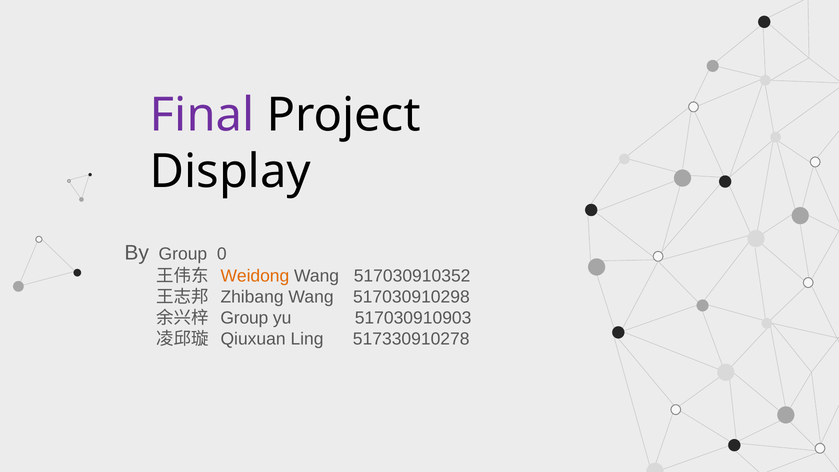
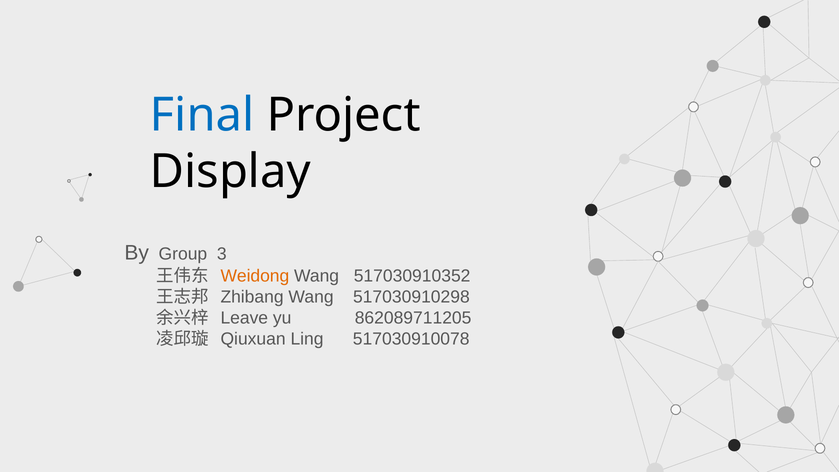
Final colour: purple -> blue (202, 115)
0: 0 -> 3 (222, 254)
Group: Group -> Leave (244, 318)
517030910903: 517030910903 -> 862089711205 (413, 318)
517330910278: 517330910278 -> 517030910078 (411, 339)
